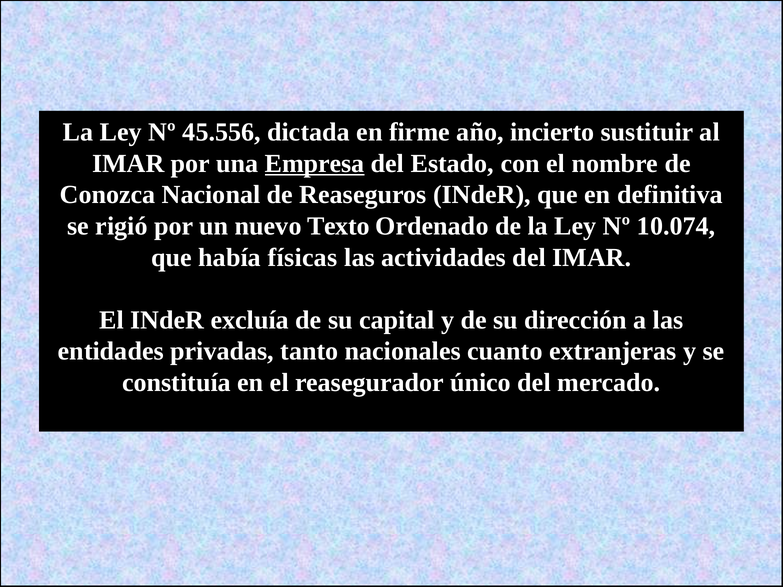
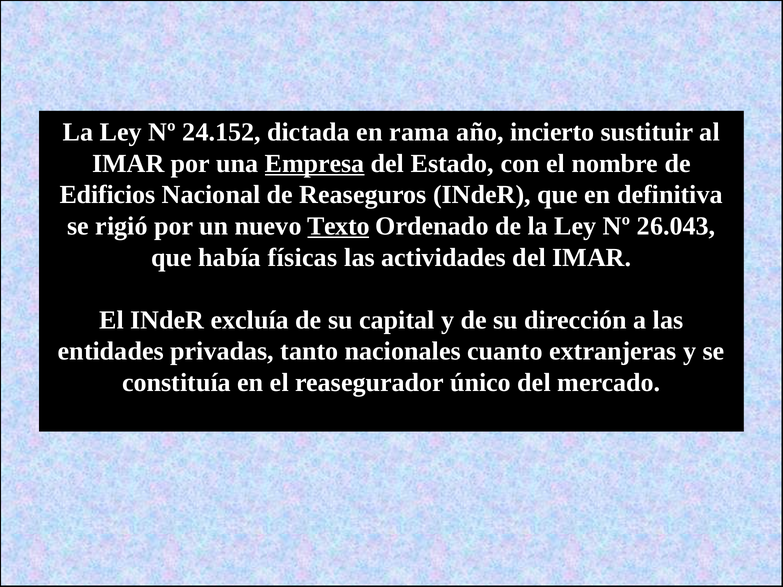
45.556: 45.556 -> 24.152 (222, 132)
firme: firme -> rama (419, 132)
Conozca: Conozca -> Edificios (108, 195)
Texto underline: none -> present (338, 226)
10.074: 10.074 -> 26.043 (676, 226)
